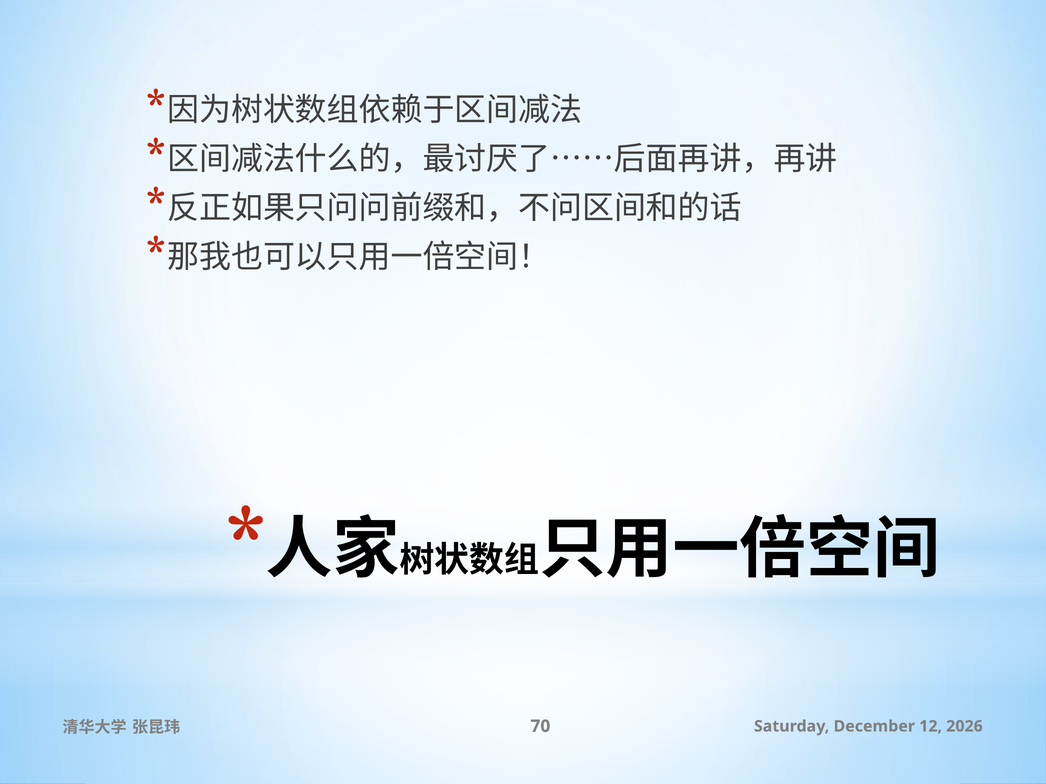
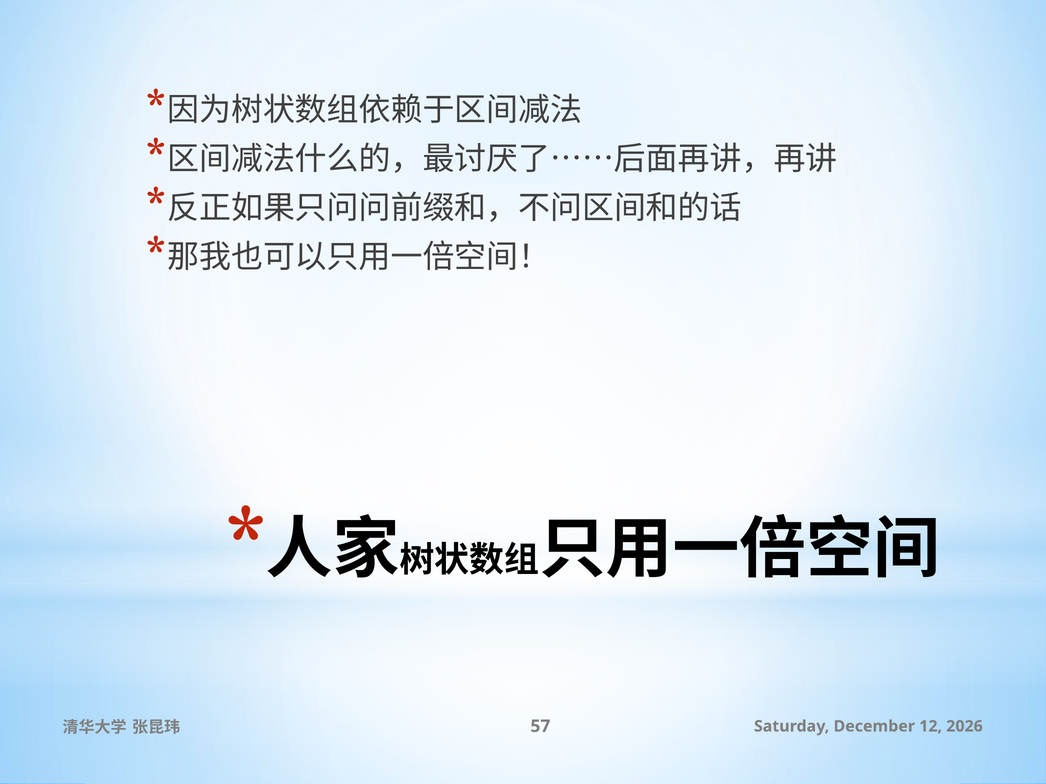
70: 70 -> 57 (540, 727)
